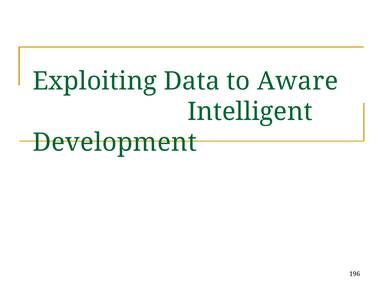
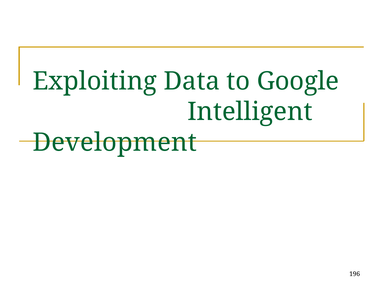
Aware: Aware -> Google (298, 81)
